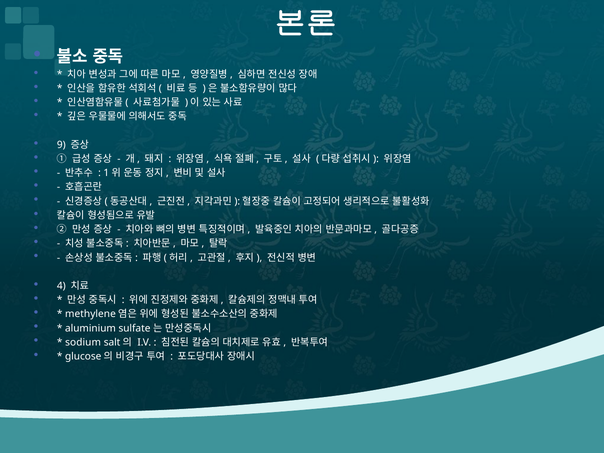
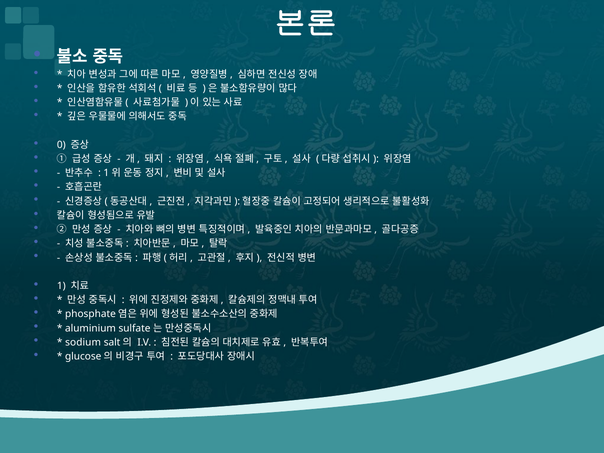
9: 9 -> 0 (61, 145)
4: 4 -> 1 (61, 286)
methylene: methylene -> phosphate (90, 314)
